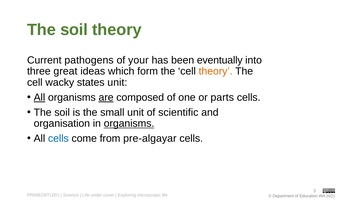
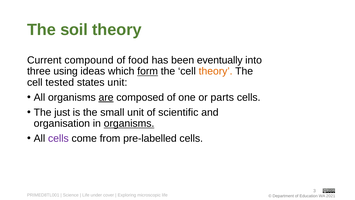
pathogens: pathogens -> compound (89, 60)
your: your -> food (138, 60)
great: great -> using (66, 71)
form underline: none -> present (148, 71)
wacky: wacky -> tested (60, 82)
All underline: present -> none (39, 97)
soil: soil -> just (62, 112)
cells colour: blue -> purple (58, 138)
pre-algayar: pre-algayar -> pre-labelled (150, 138)
